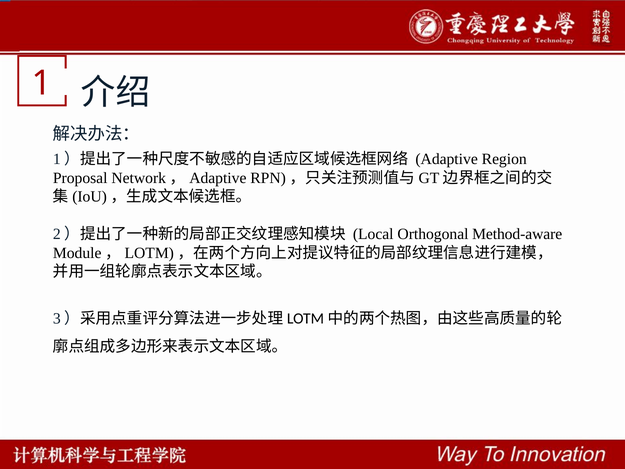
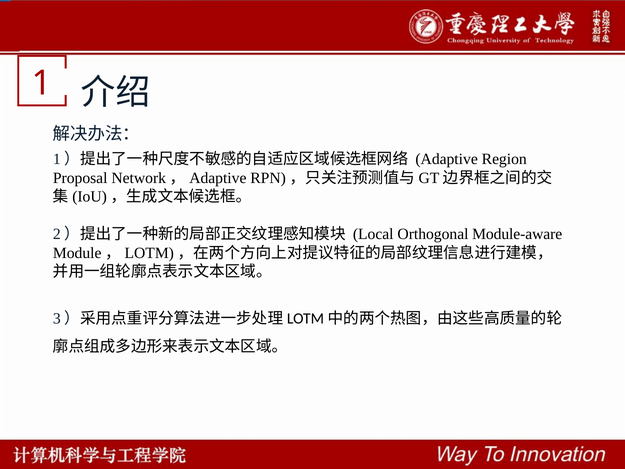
Method-aware: Method-aware -> Module-aware (517, 234)
